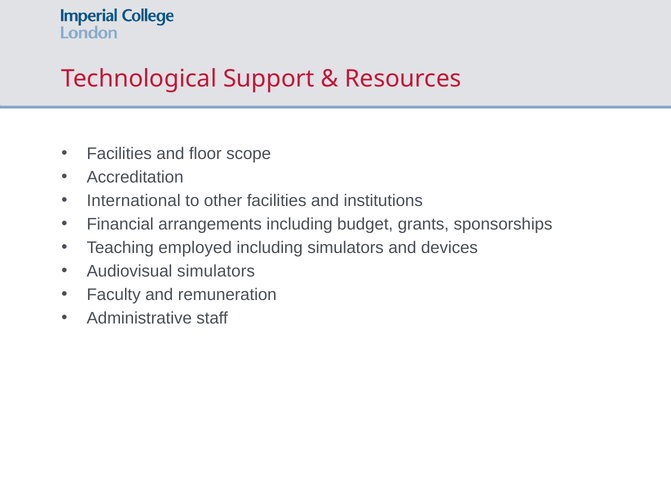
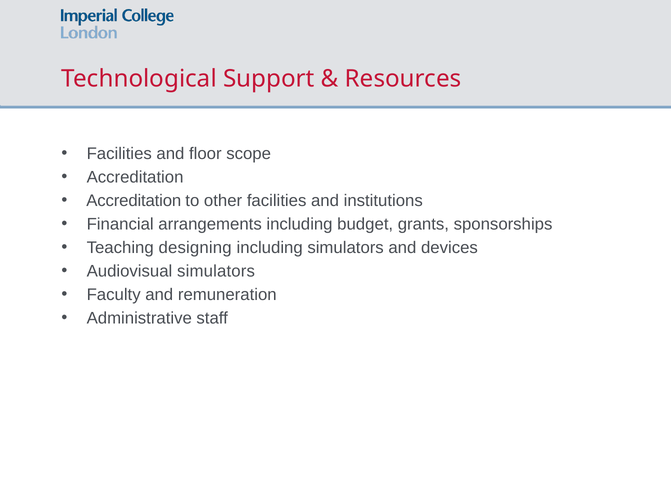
International: International -> Accreditation (134, 201)
employed: employed -> designing (195, 248)
